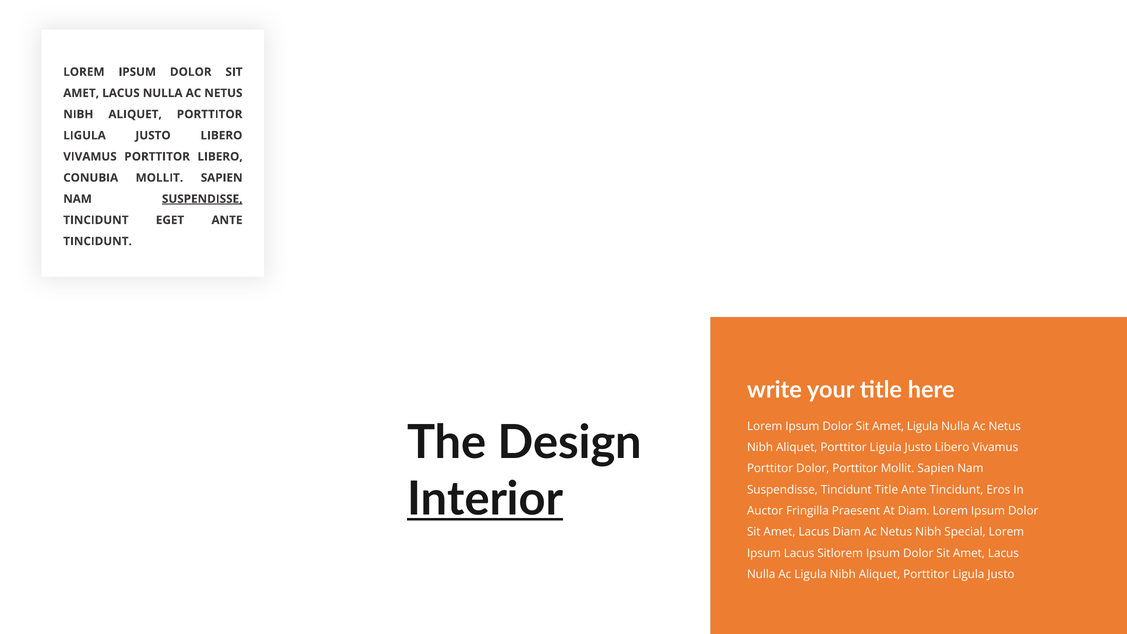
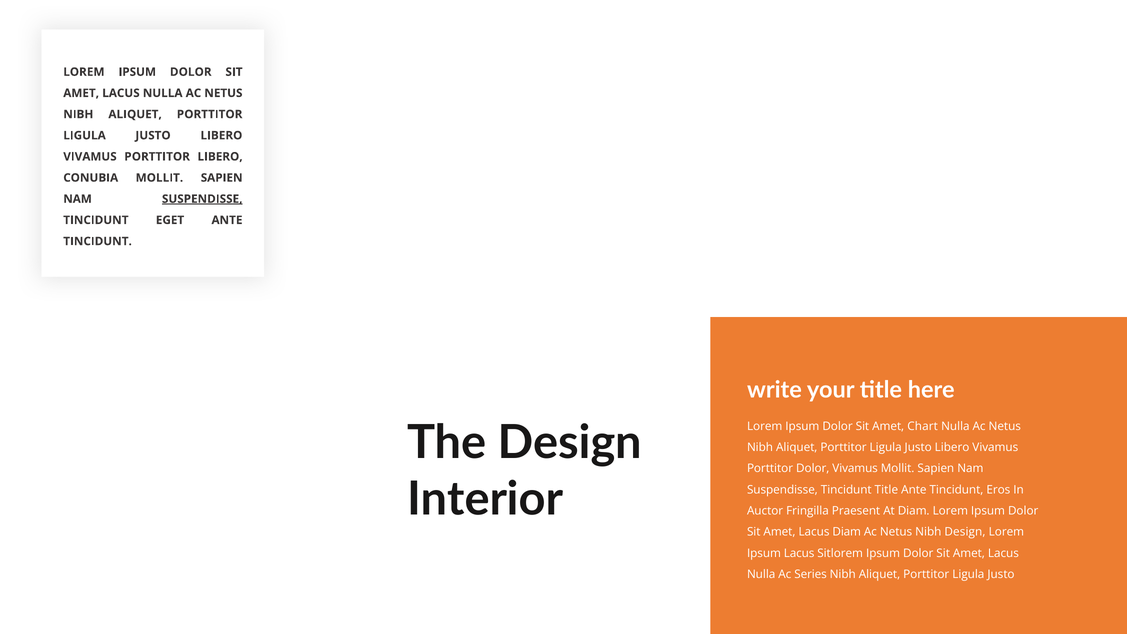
Amet Ligula: Ligula -> Chart (923, 426)
Dolor Porttitor: Porttitor -> Vivamus (855, 469)
Interior underline: present -> none (485, 499)
Nibh Special: Special -> Design (965, 532)
Ac Ligula: Ligula -> Series (811, 574)
